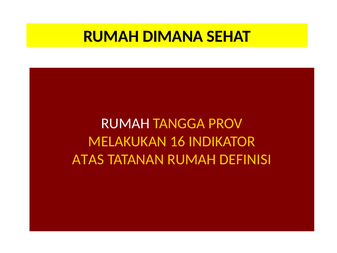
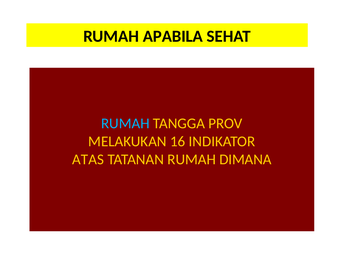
DIMANA: DIMANA -> APABILA (173, 36)
RUMAH colour: white -> light blue (125, 123)
DEFINISI: DEFINISI -> DIMANA (245, 159)
